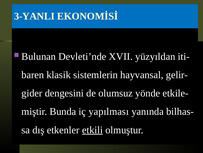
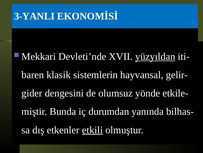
Bulunan: Bulunan -> Mekkari (39, 56)
yüzyıldan underline: none -> present (155, 56)
yapılması: yapılması -> durumdan (109, 111)
